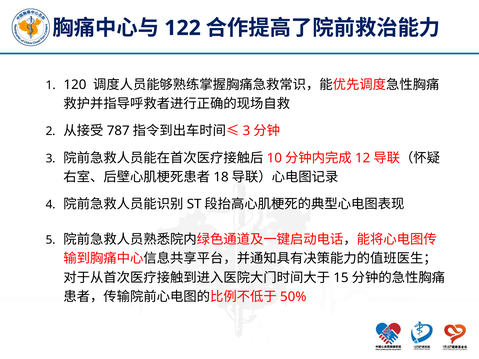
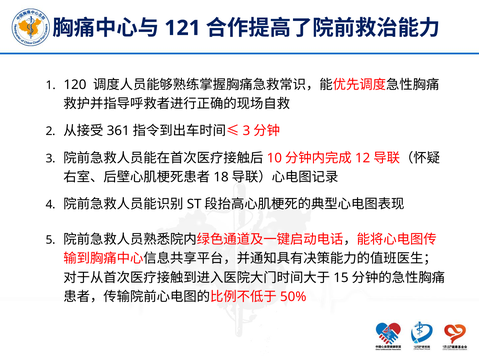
122: 122 -> 121 (183, 28)
787: 787 -> 361 (118, 131)
